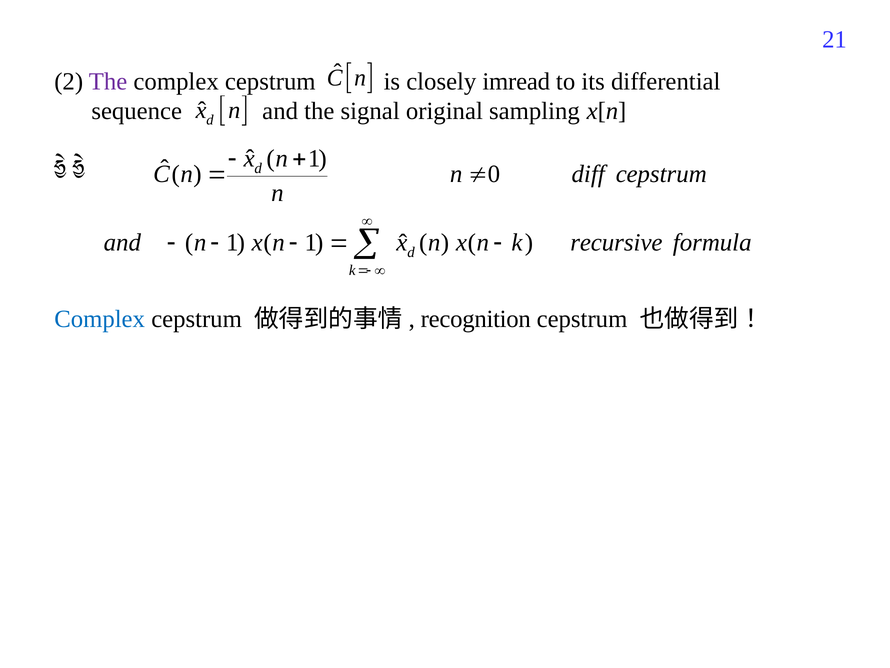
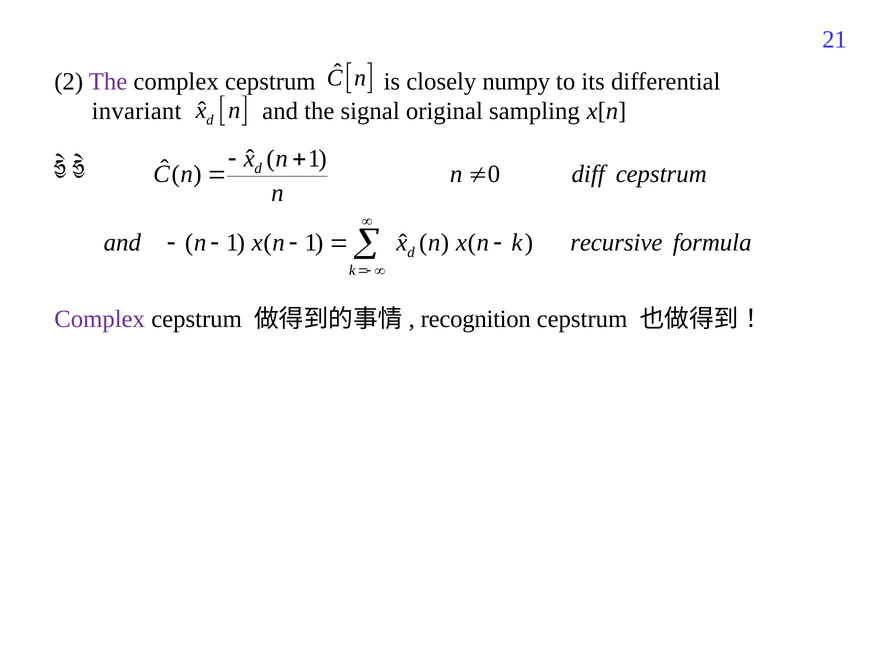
imread: imread -> numpy (516, 81)
sequence: sequence -> invariant (137, 111)
Complex colour: blue -> purple (100, 319)
